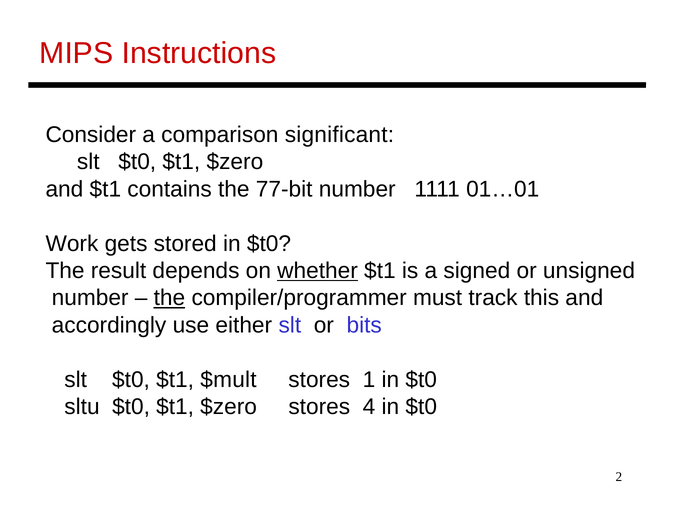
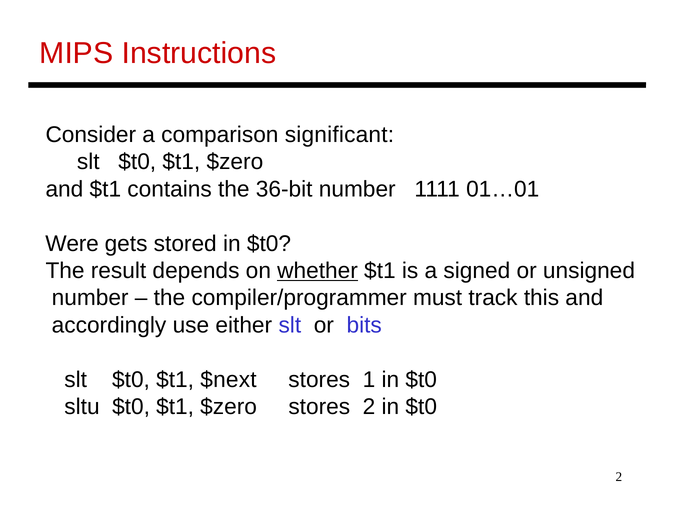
77-bit: 77-bit -> 36-bit (284, 189)
Work: Work -> Were (72, 244)
the underline: present -> none (169, 298)
$mult: $mult -> $next (228, 380)
stores 4: 4 -> 2 (369, 407)
